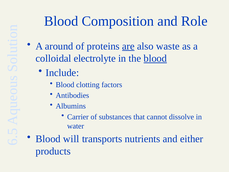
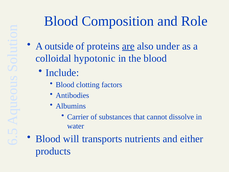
around: around -> outside (59, 46)
waste: waste -> under (168, 46)
electrolyte: electrolyte -> hypotonic (95, 58)
blood underline: present -> none (155, 58)
